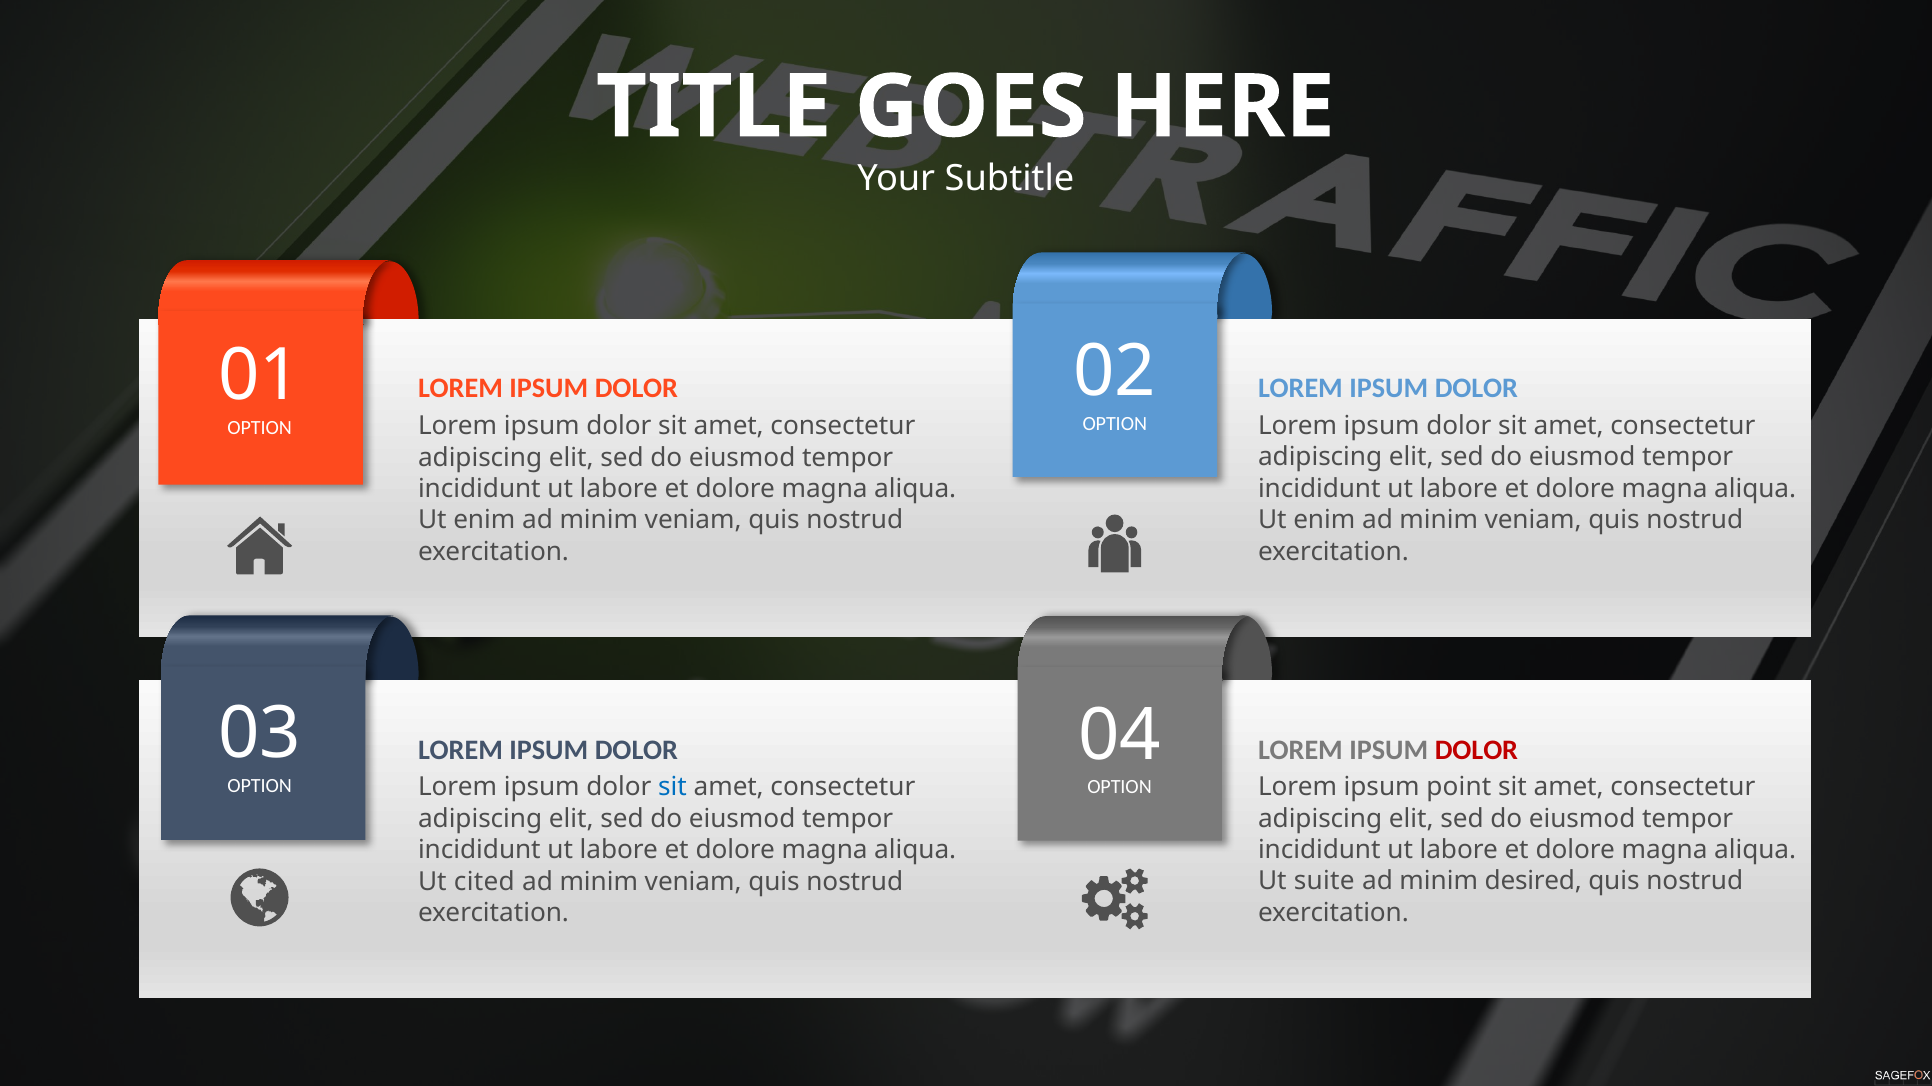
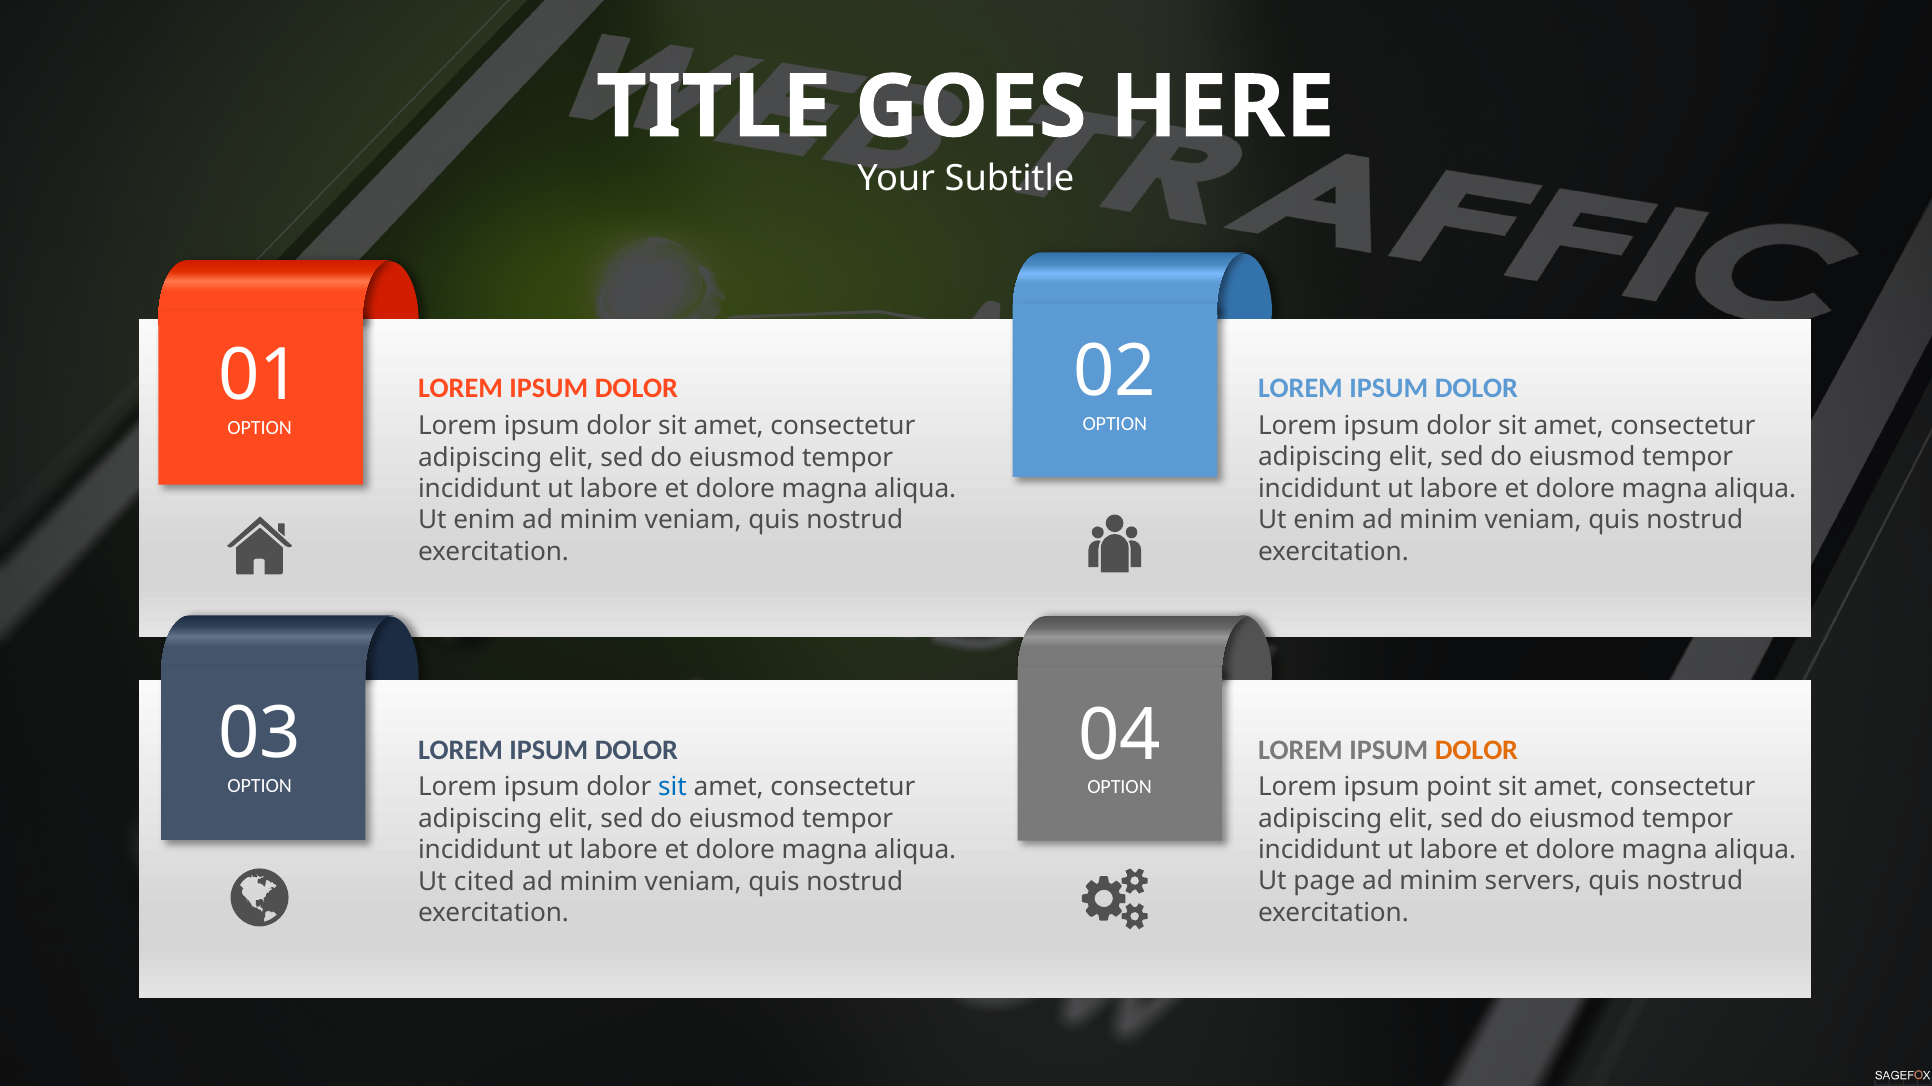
DOLOR colour: red -> orange (1476, 750)
suite: suite -> page (1324, 882)
desired: desired -> servers (1533, 882)
